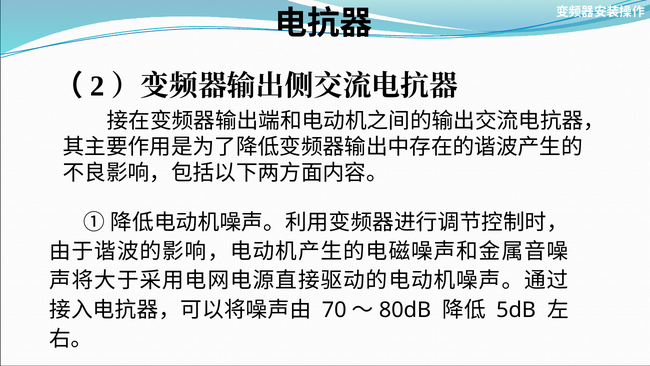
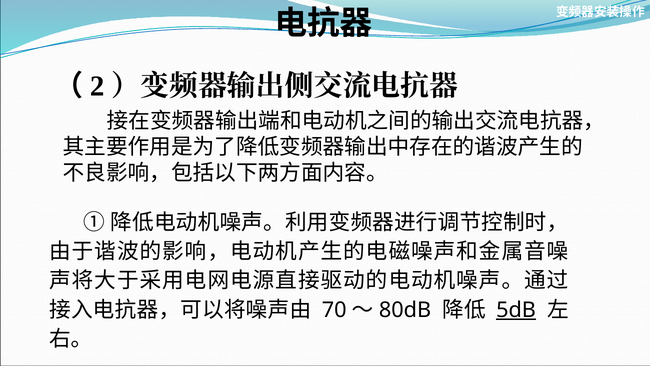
5dB underline: none -> present (516, 310)
